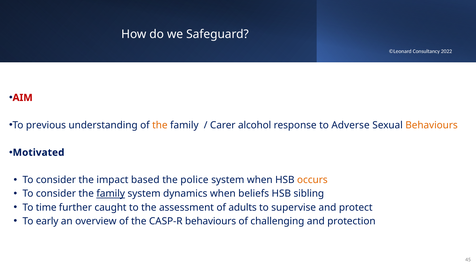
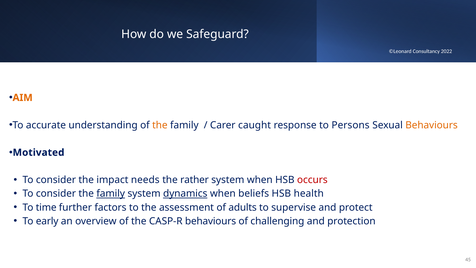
AIM colour: red -> orange (23, 98)
previous: previous -> accurate (46, 125)
alcohol: alcohol -> caught (255, 125)
Adverse: Adverse -> Persons (351, 125)
based: based -> needs (145, 180)
police: police -> rather (195, 180)
occurs colour: orange -> red (312, 180)
dynamics underline: none -> present (185, 193)
sibling: sibling -> health (309, 193)
caught: caught -> factors (111, 207)
